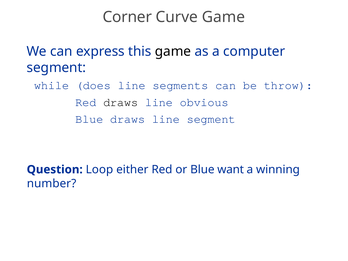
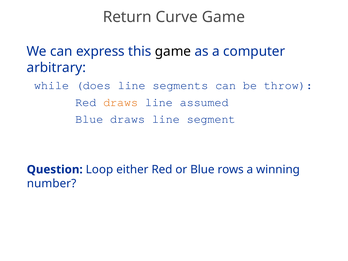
Corner: Corner -> Return (127, 17)
segment: segment -> arbitrary (56, 68)
draws colour: black -> orange (121, 102)
obvious: obvious -> assumed (204, 102)
want: want -> rows (231, 170)
